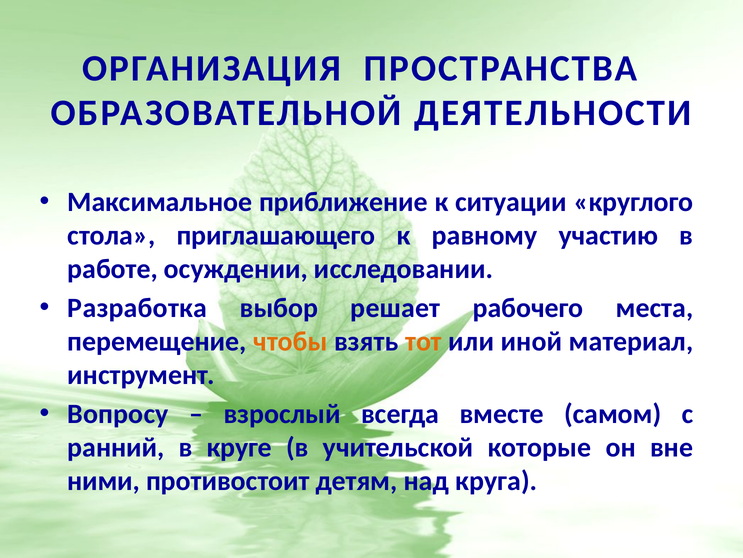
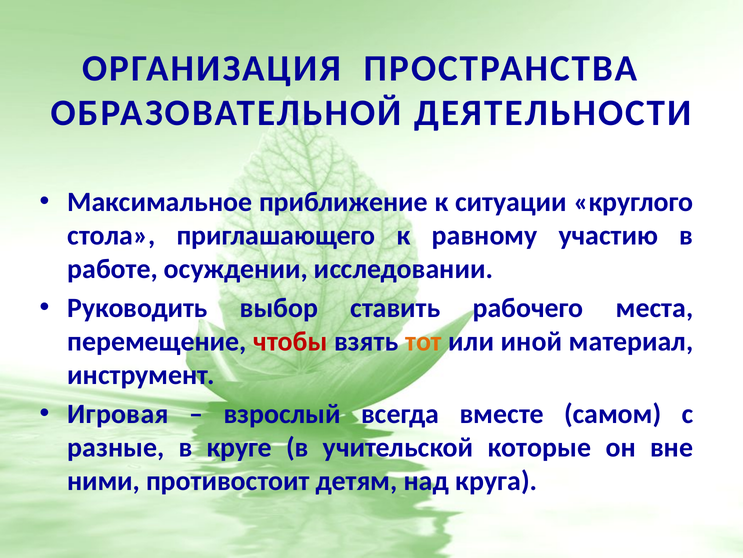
Разработка: Разработка -> Руководить (138, 308)
решает: решает -> ставить (395, 308)
чтобы colour: orange -> red (290, 341)
Вопросу: Вопросу -> Игровая (118, 414)
ранний: ранний -> разные (116, 447)
